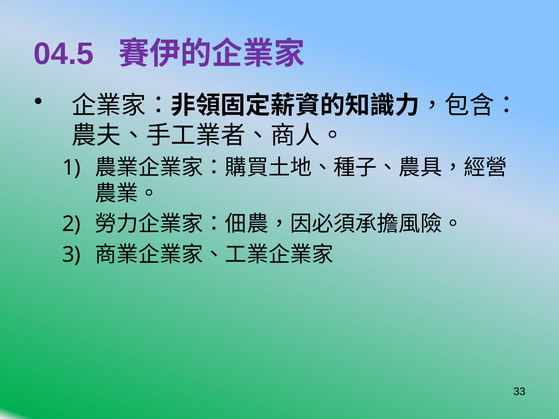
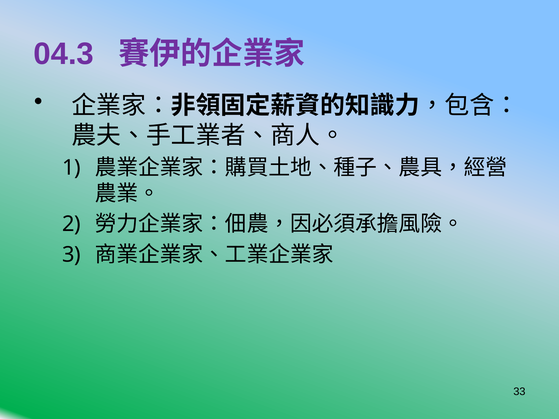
04.5: 04.5 -> 04.3 (64, 54)
